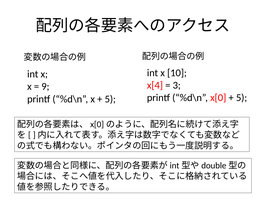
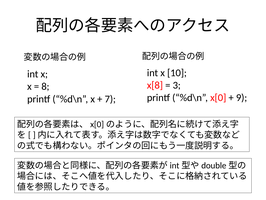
x[4: x[4 -> x[8 (155, 85)
9: 9 -> 8 (45, 86)
5: 5 -> 9 (242, 97)
5: 5 -> 7 (110, 99)
